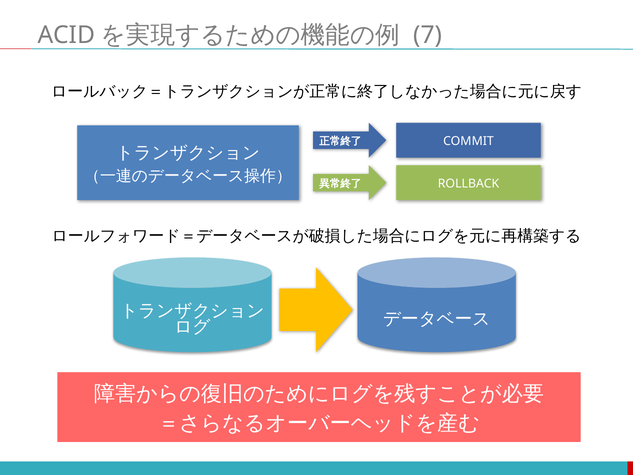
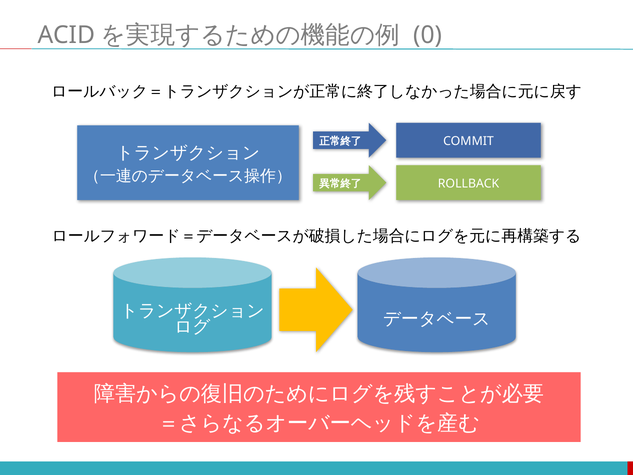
7: 7 -> 0 (428, 35)
